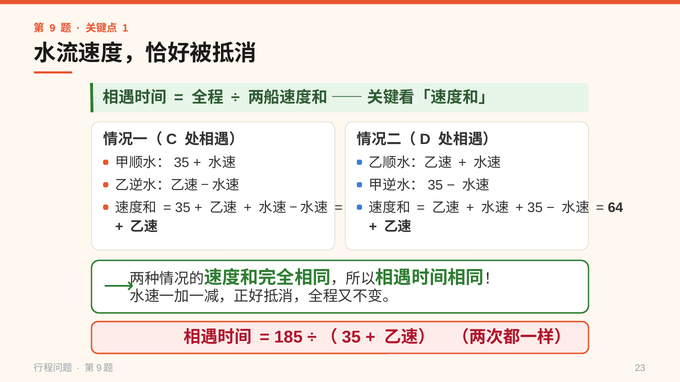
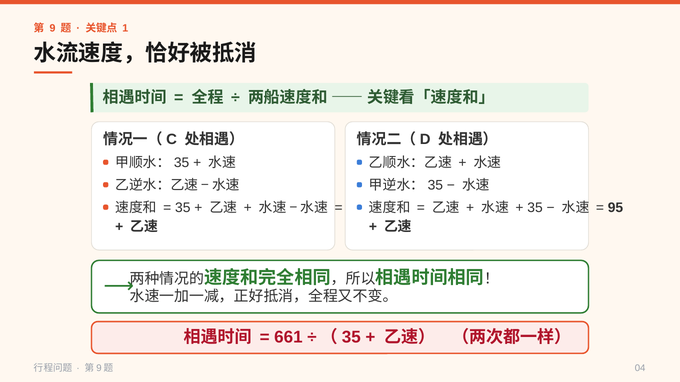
64: 64 -> 95 (615, 208)
185: 185 -> 661 (288, 338)
23: 23 -> 04 (640, 369)
